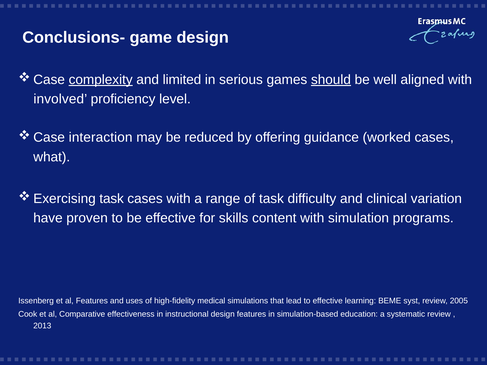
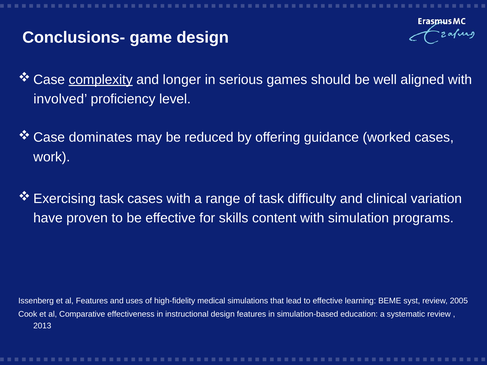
limited: limited -> longer (182, 80)
should underline: present -> none (331, 80)
interaction: interaction -> dominates (101, 138)
what: what -> work (52, 157)
